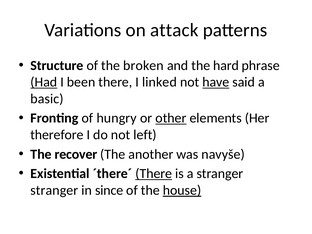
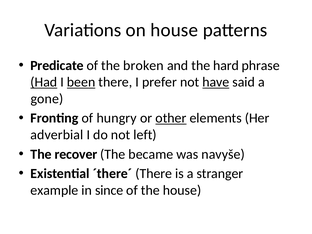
on attack: attack -> house (174, 30)
Structure: Structure -> Predicate (57, 65)
been underline: none -> present (81, 82)
linked: linked -> prefer (159, 82)
basic: basic -> gone (47, 99)
therefore: therefore -> adverbial (57, 135)
another: another -> became (151, 154)
There underline: present -> none (154, 174)
stranger: stranger -> example (54, 190)
house underline: present -> none (182, 190)
